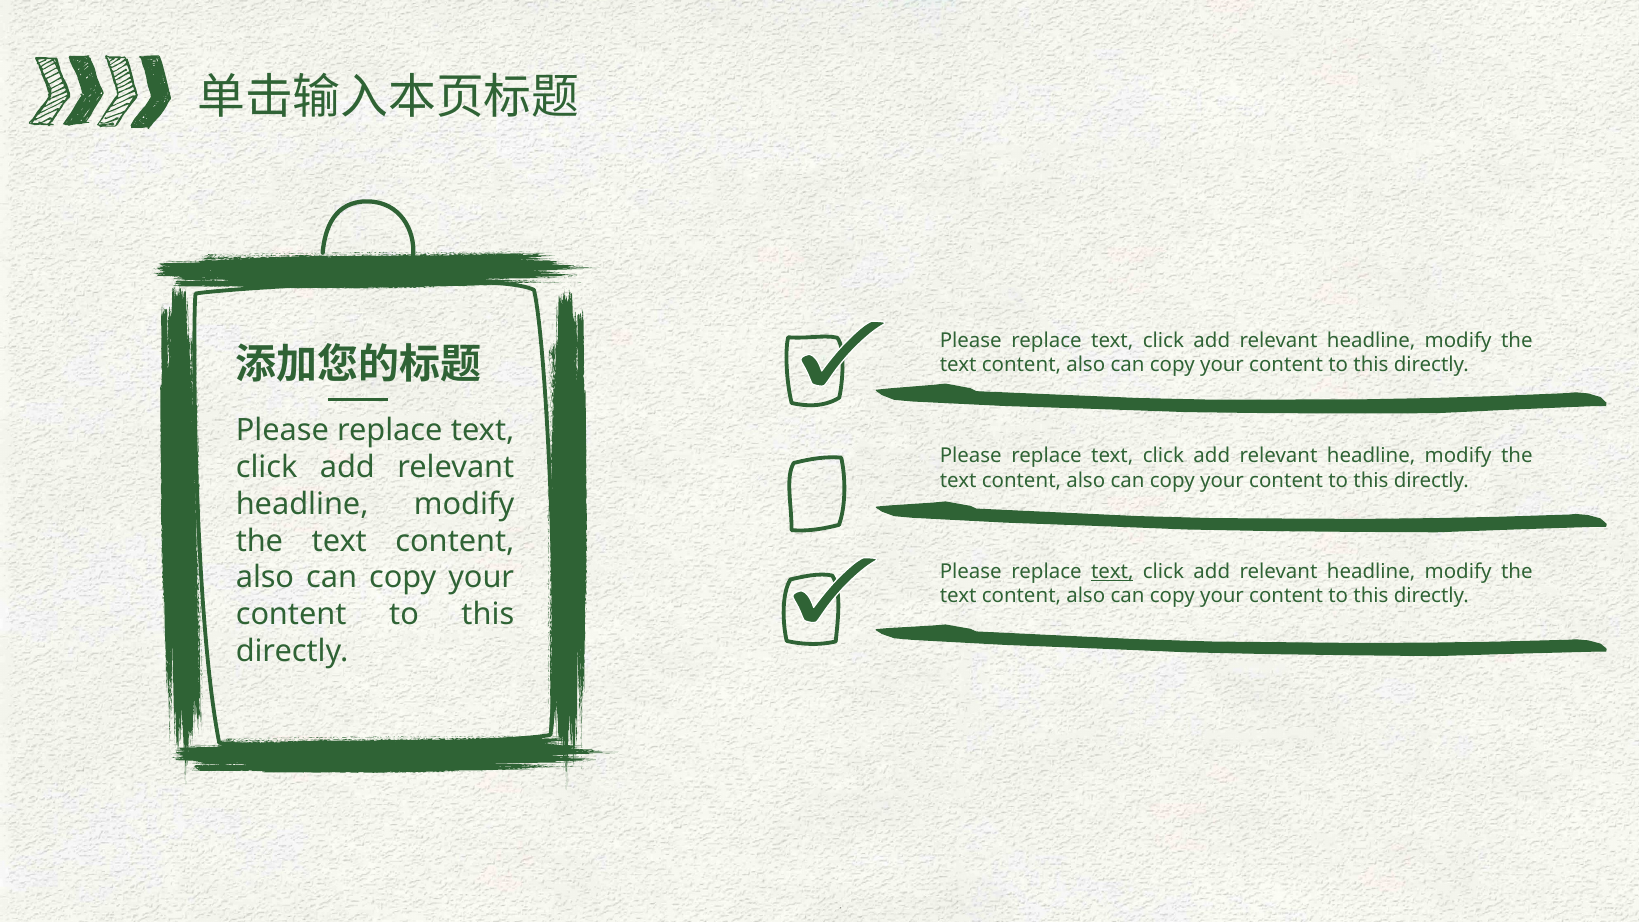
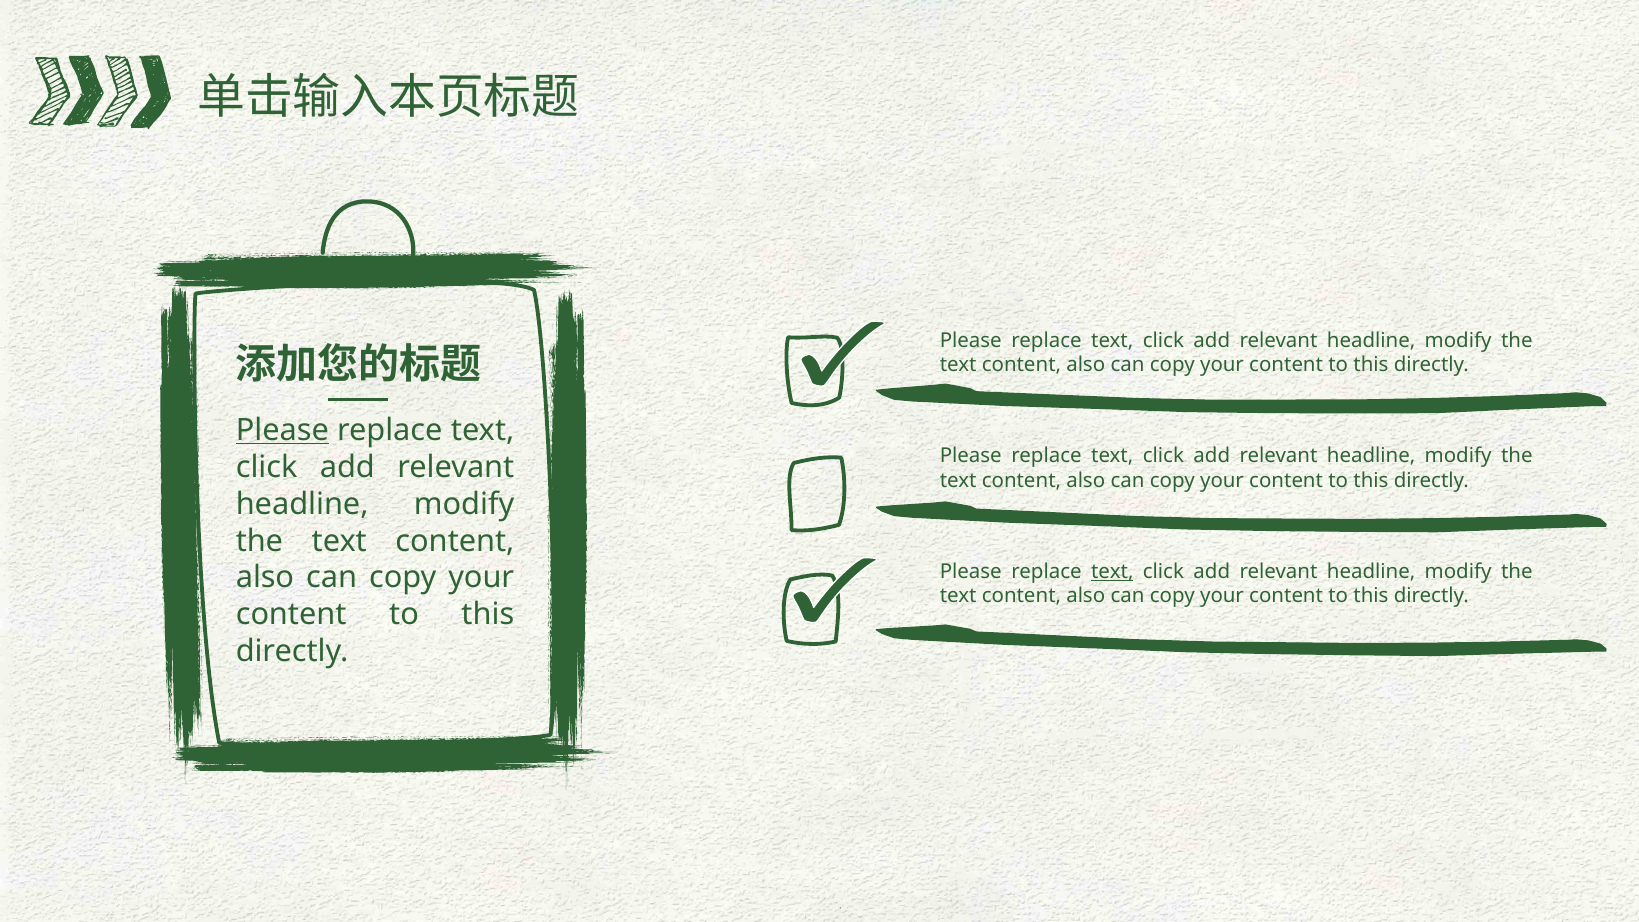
Please underline: none -> present (282, 430)
